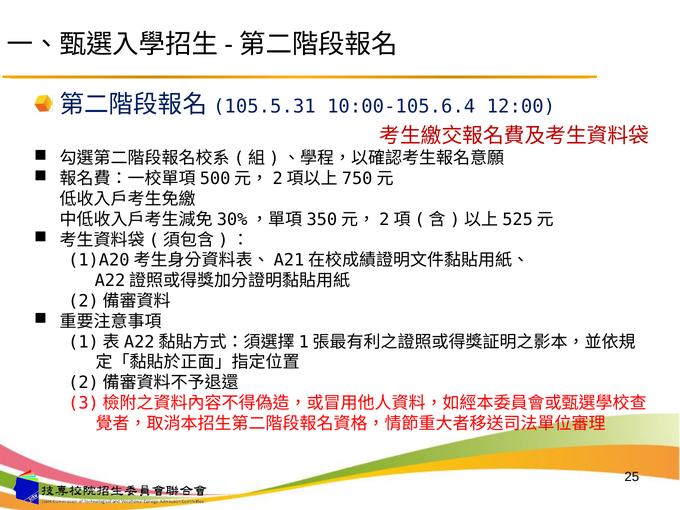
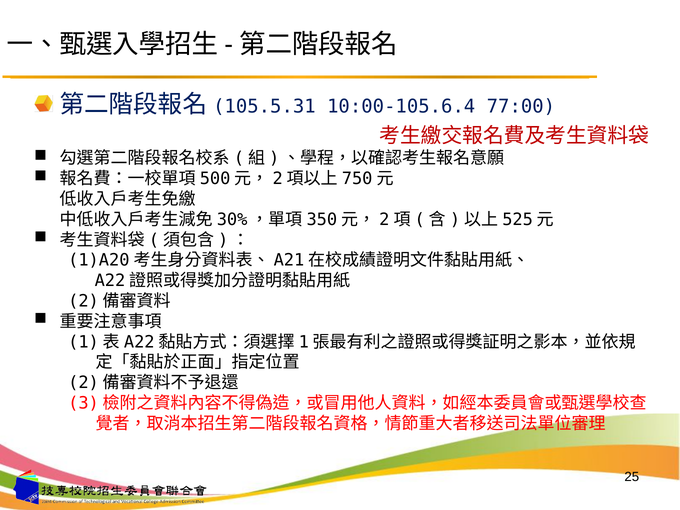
12:00: 12:00 -> 77:00 (521, 107)
